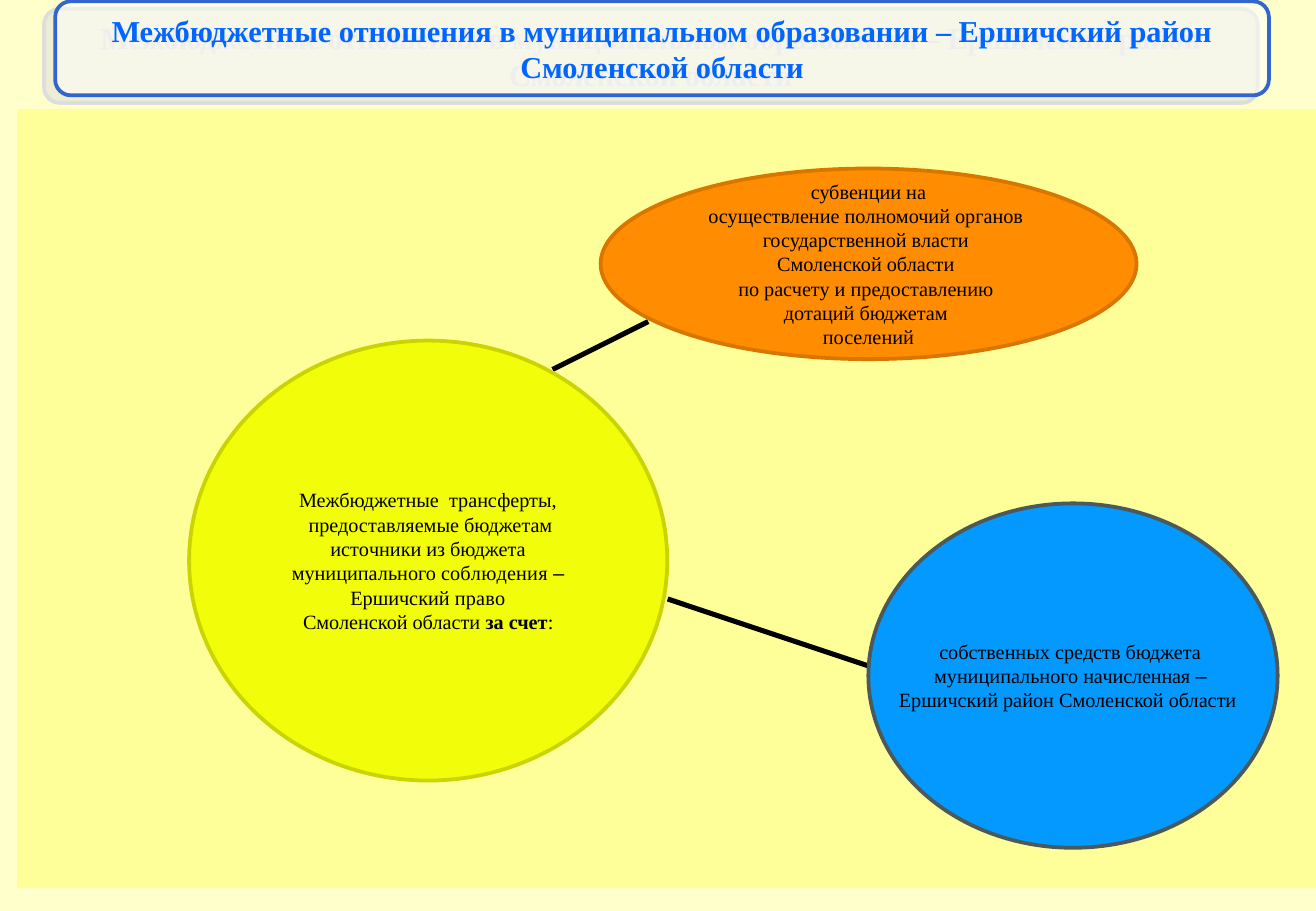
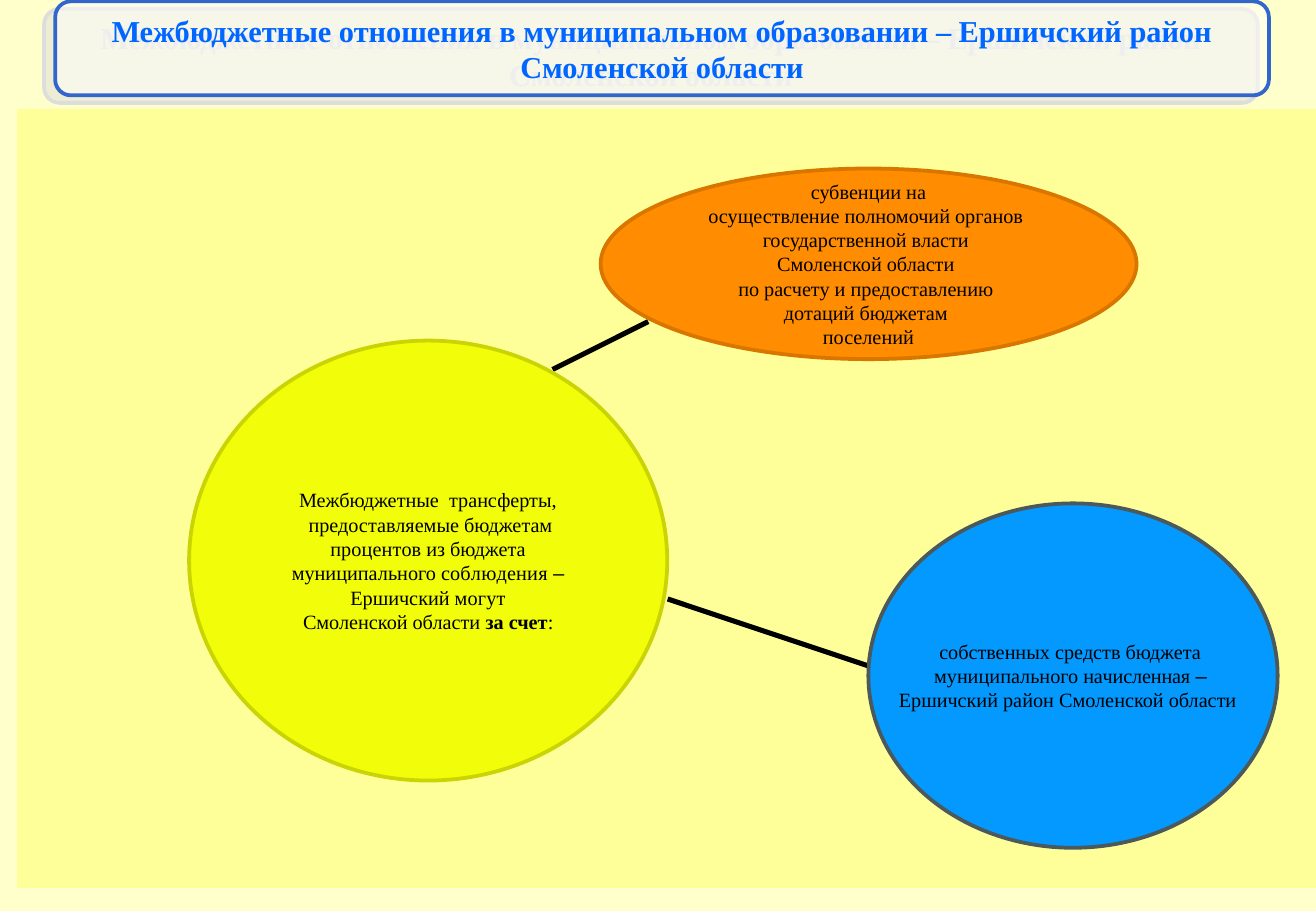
источники: источники -> процентов (376, 550)
право: право -> могут (480, 598)
